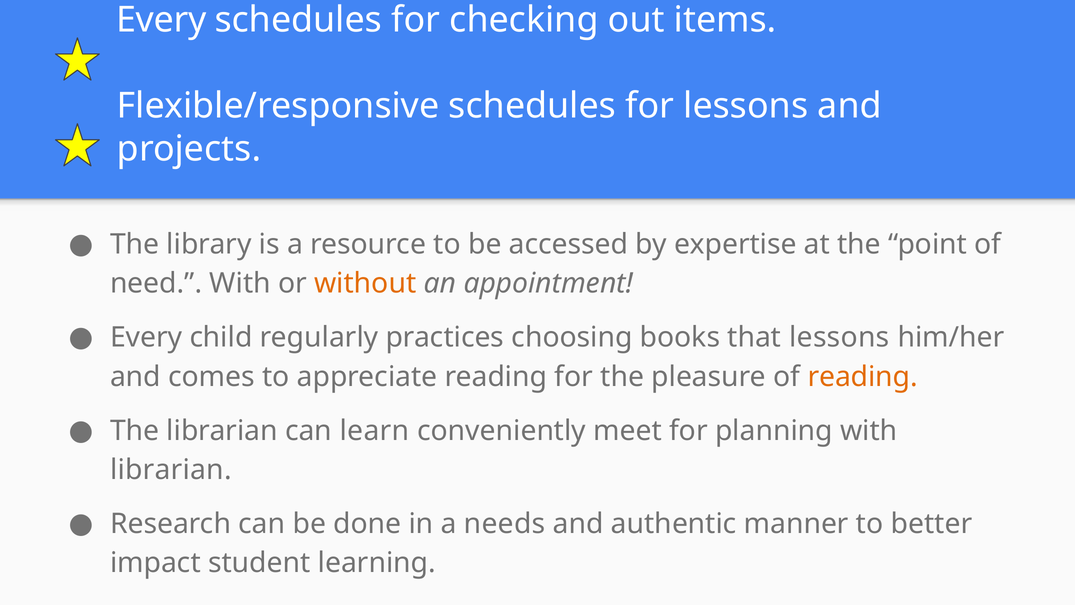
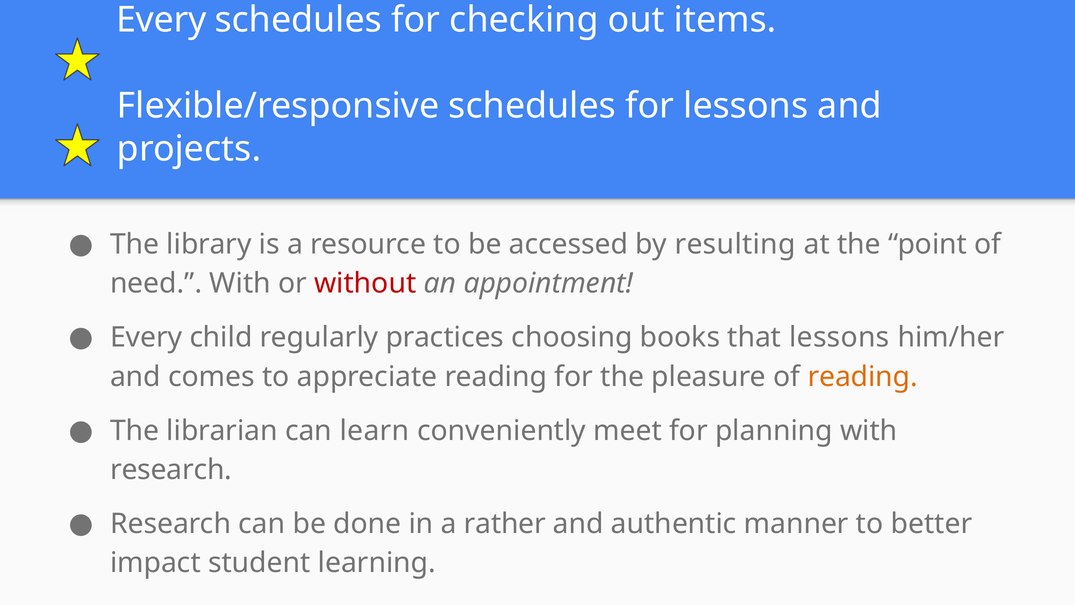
expertise: expertise -> resulting (735, 244)
without colour: orange -> red (365, 283)
librarian: librarian -> research (171, 470)
needs: needs -> rather (505, 524)
